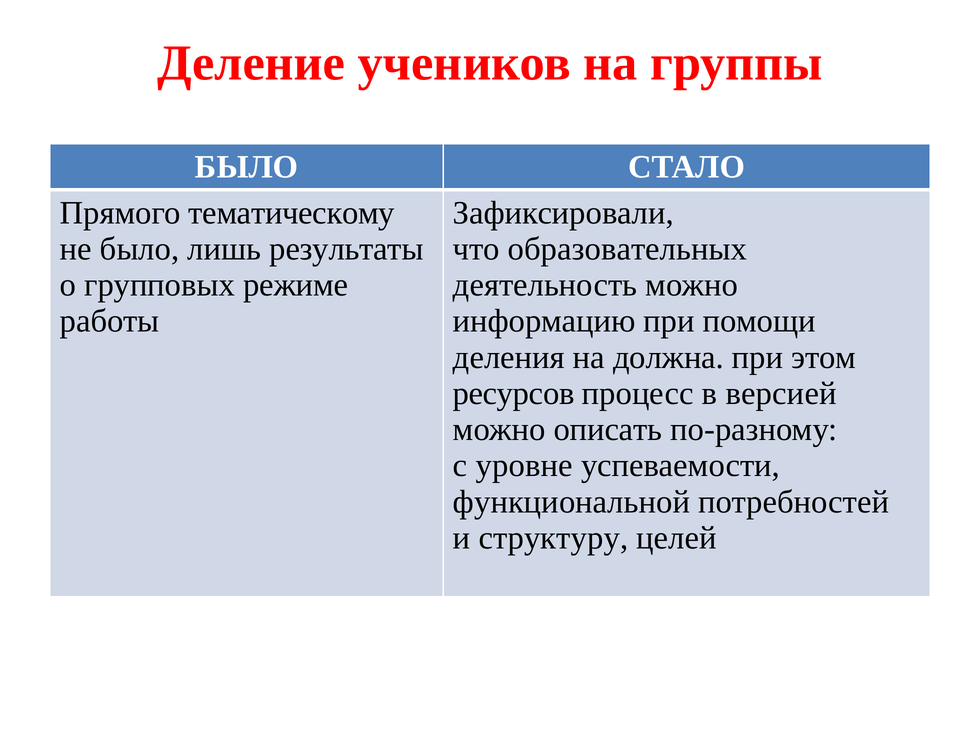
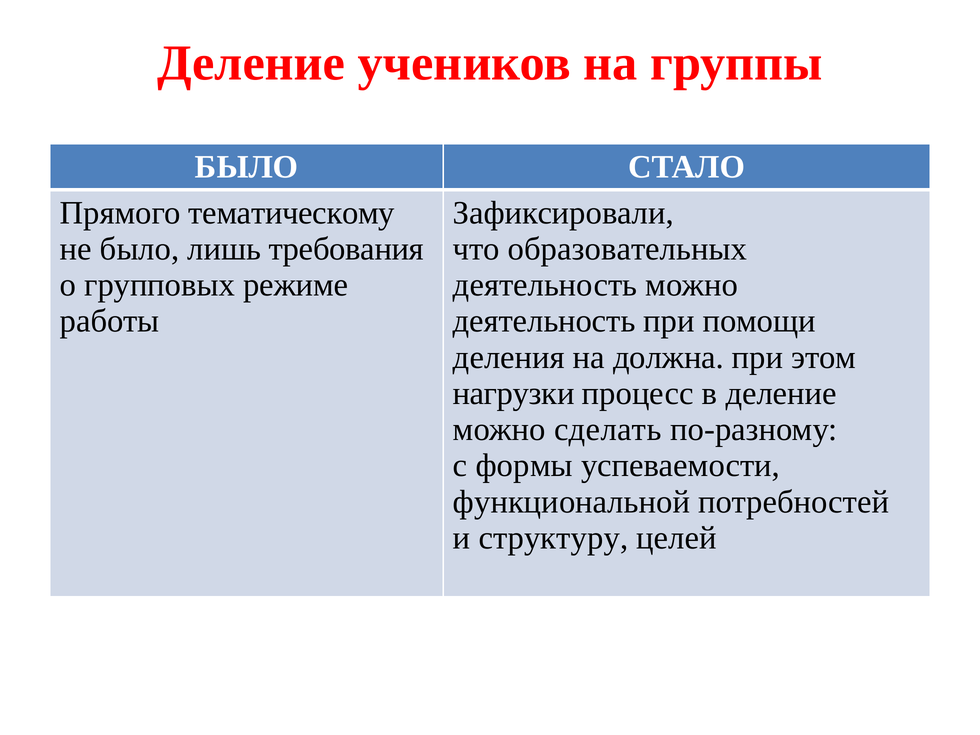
результаты: результаты -> требования (346, 249)
информацию: информацию -> деятельность (544, 321)
ресурсов: ресурсов -> нагрузки (514, 393)
в версией: версией -> деление (781, 393)
описать: описать -> сделать (608, 430)
уровне: уровне -> формы (524, 466)
